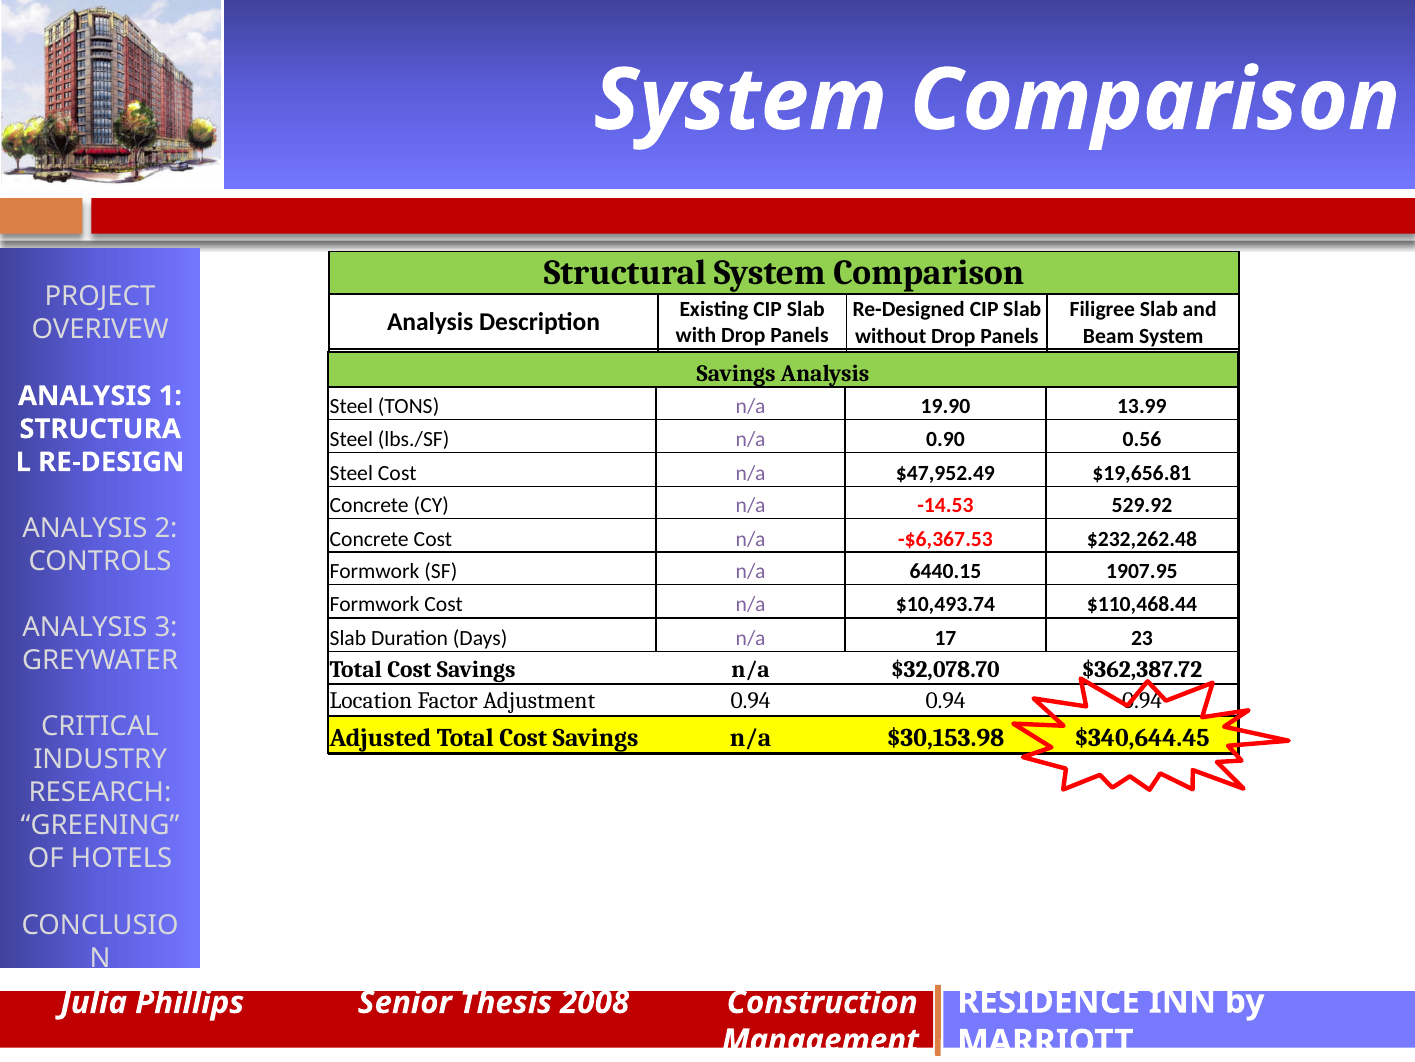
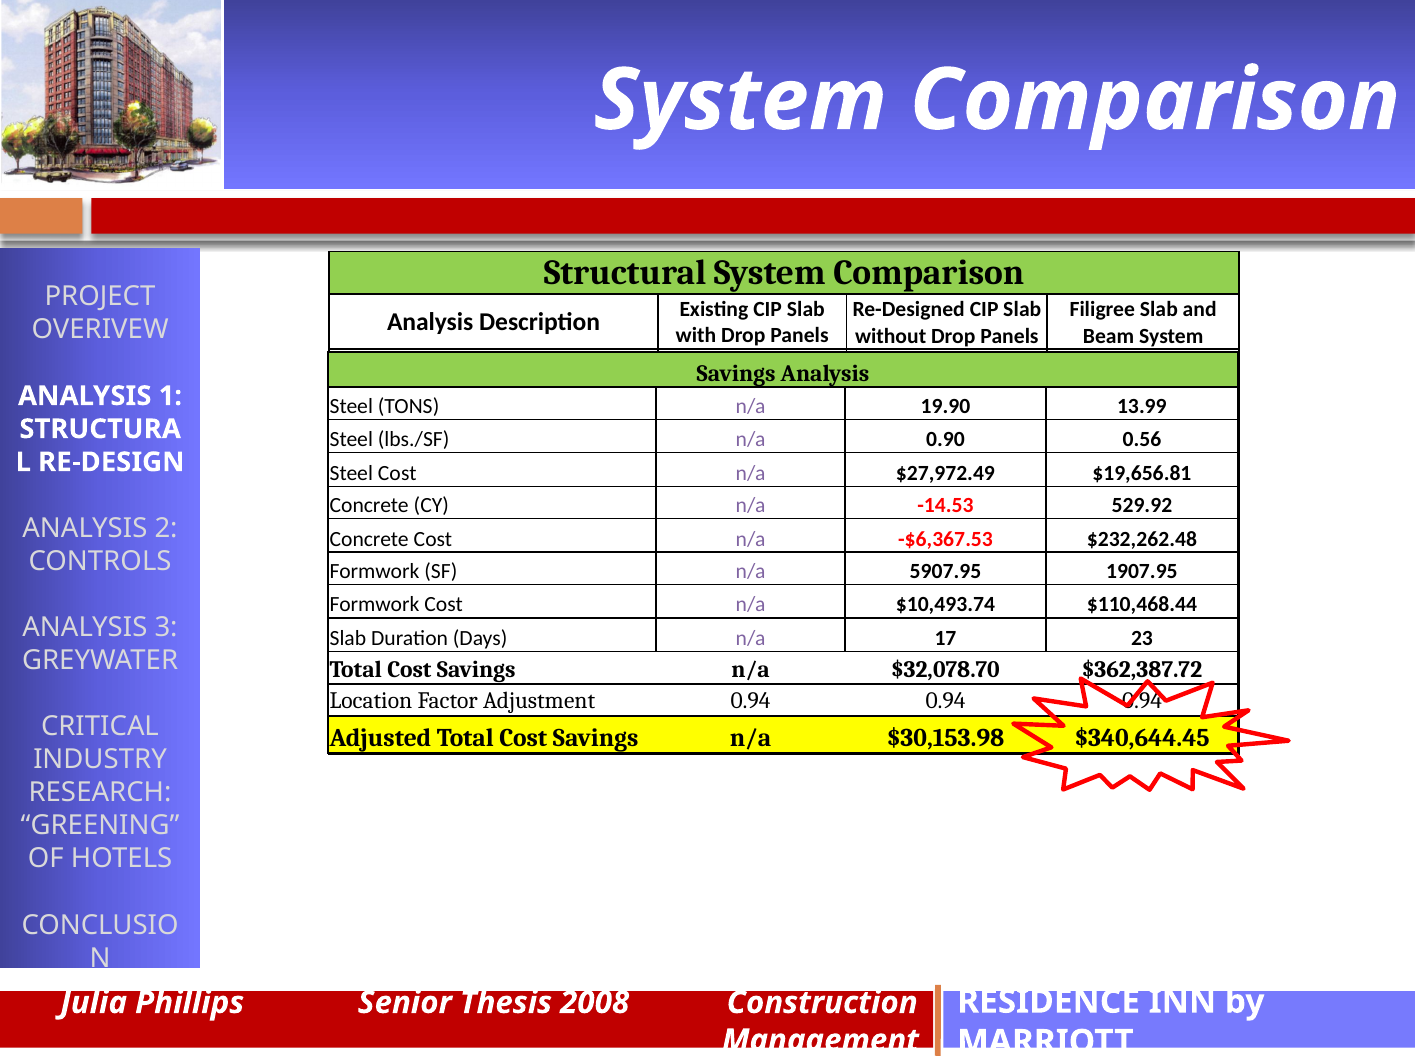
$47,952.49: $47,952.49 -> $27,972.49 (945, 473)
6440.15: 6440.15 -> 5907.95 (945, 571)
